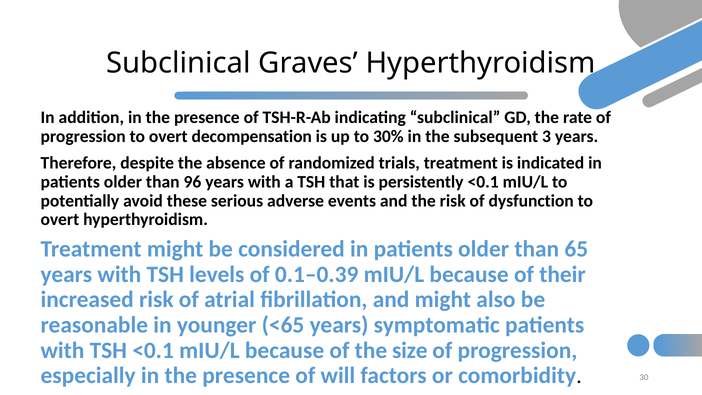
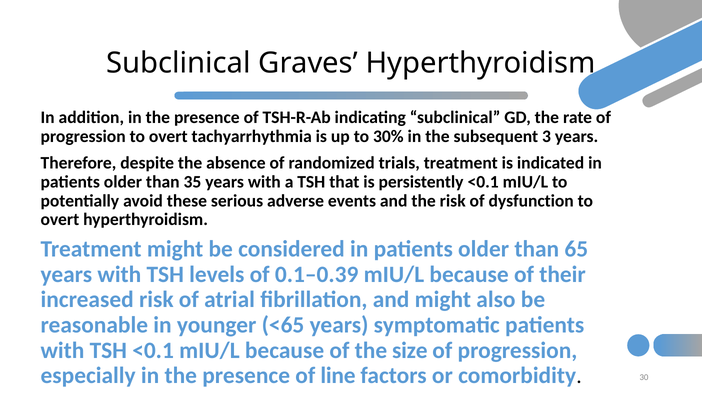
decompensation: decompensation -> tachyarrhythmia (252, 137)
96: 96 -> 35 (192, 182)
will: will -> line (338, 375)
